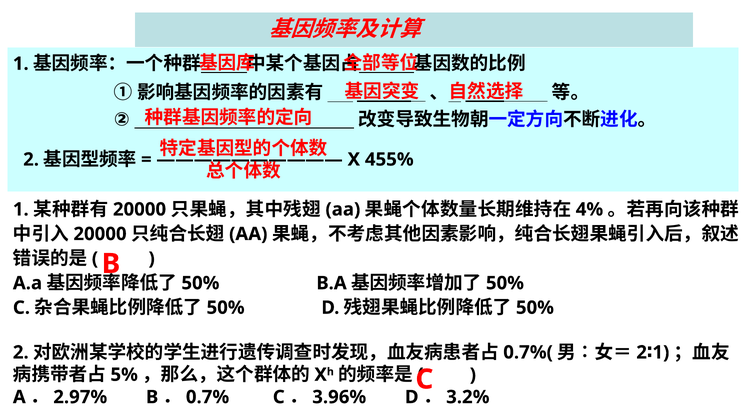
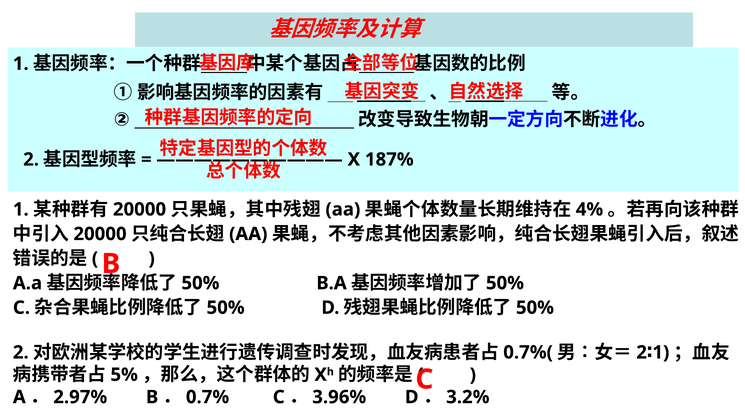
455%: 455% -> 187% (389, 159)
